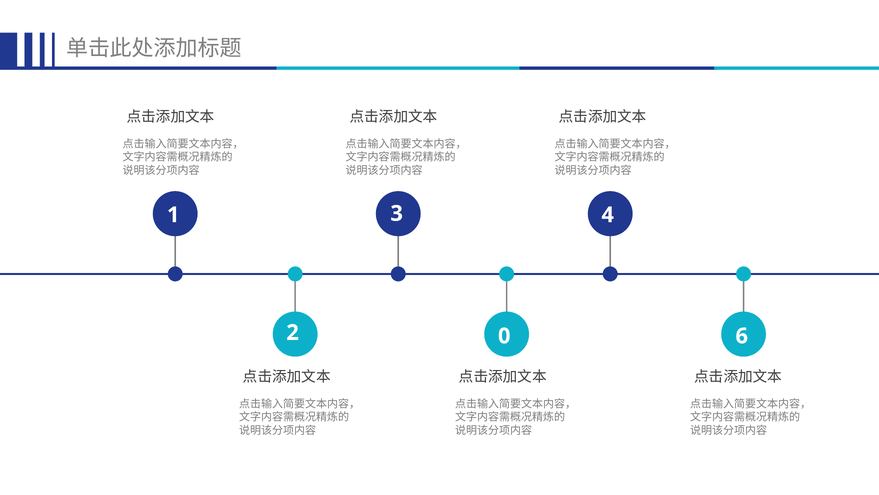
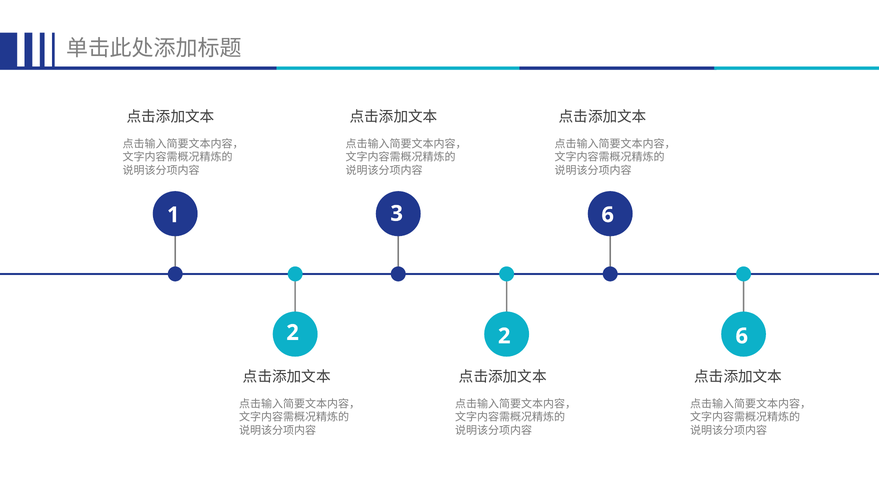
3 4: 4 -> 6 (608, 215)
2 0: 0 -> 2 (504, 336)
